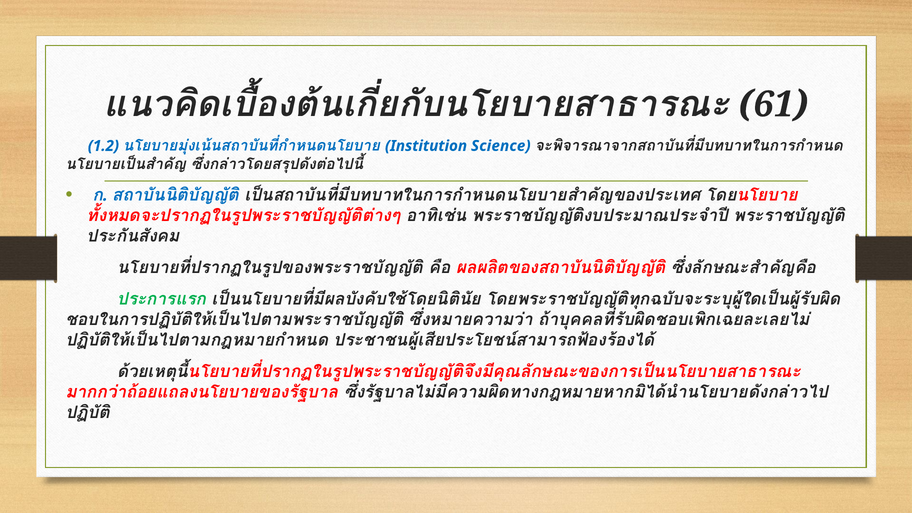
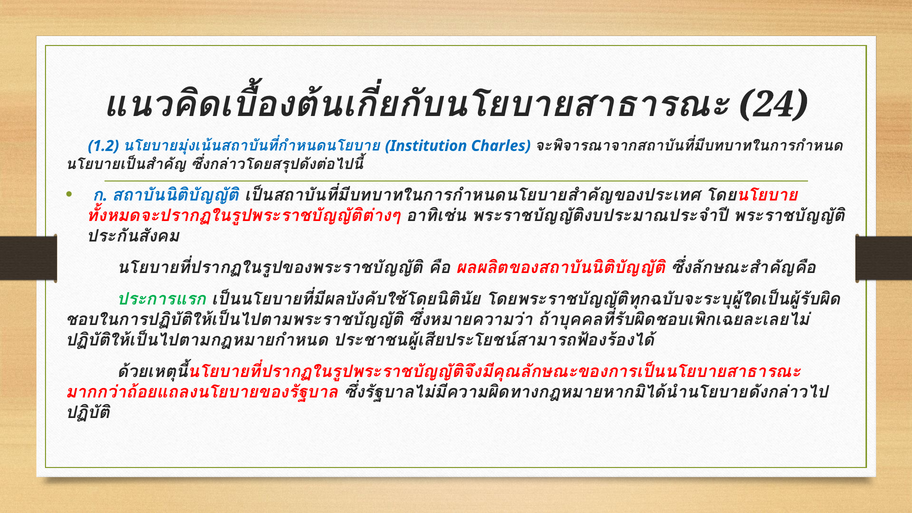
61: 61 -> 24 (773, 104)
Science: Science -> Charles (501, 146)
